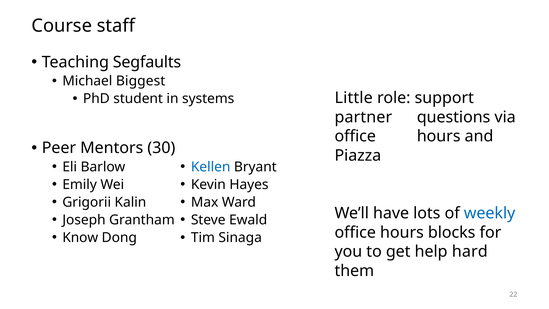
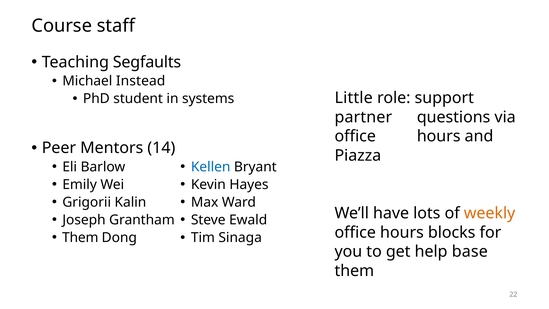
Biggest: Biggest -> Instead (141, 81)
30: 30 -> 14 (161, 148)
weekly colour: blue -> orange (490, 213)
Know: Know -> Them (80, 238)
hard: hard -> base (470, 252)
